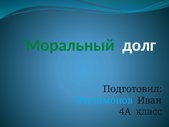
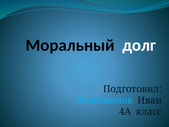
Моральный colour: green -> black (70, 45)
